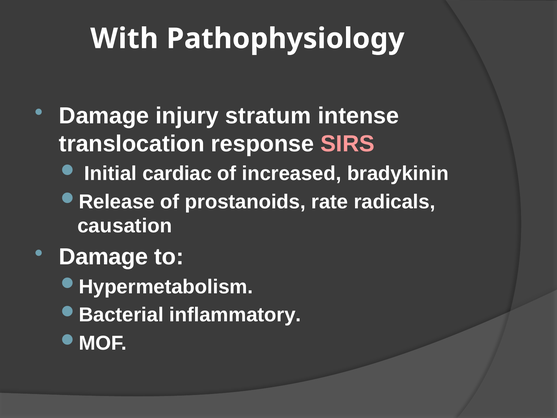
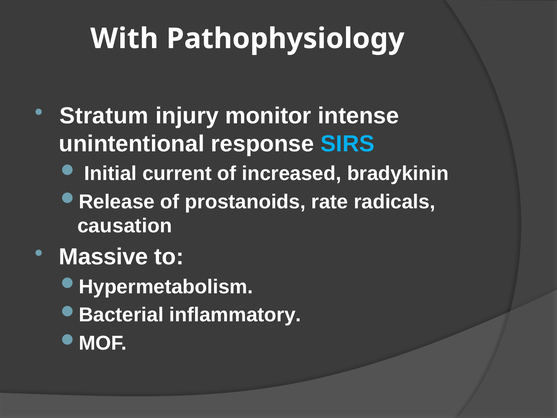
Damage: Damage -> Stratum (104, 116)
stratum: stratum -> monitor (268, 116)
translocation: translocation -> unintentional (132, 144)
SIRS colour: pink -> light blue (348, 144)
cardiac: cardiac -> current (177, 173)
Damage: Damage -> Massive (103, 257)
